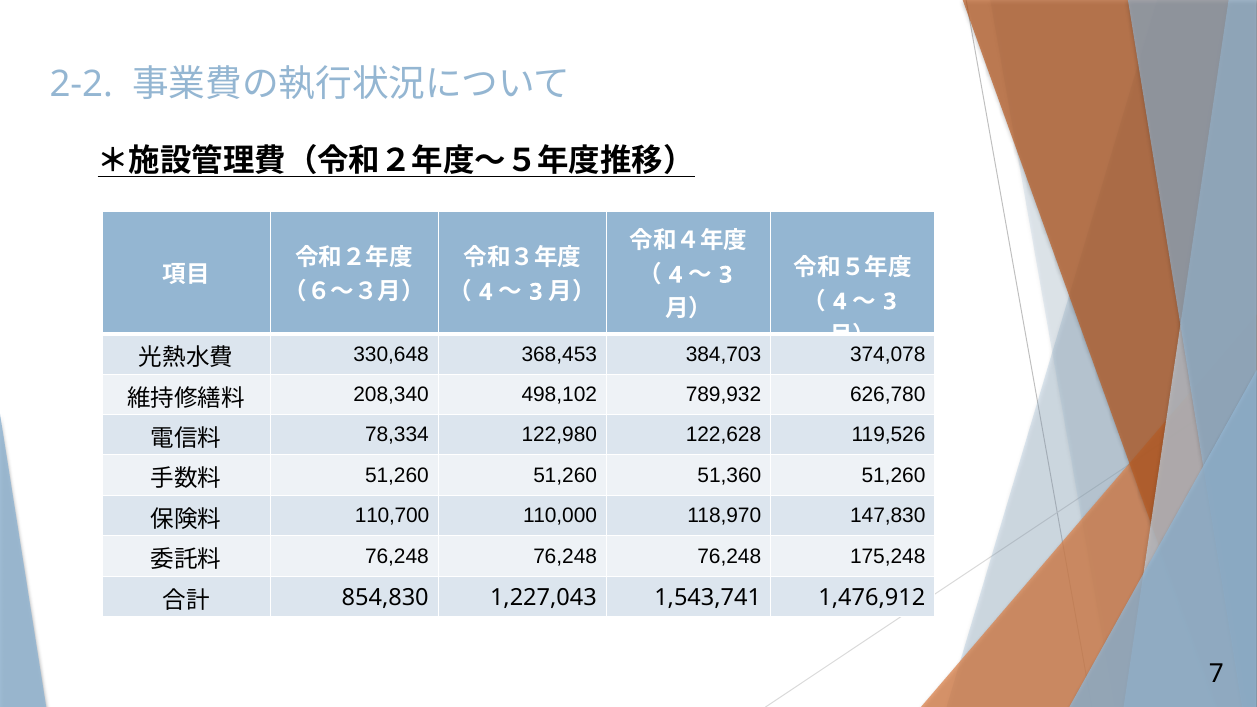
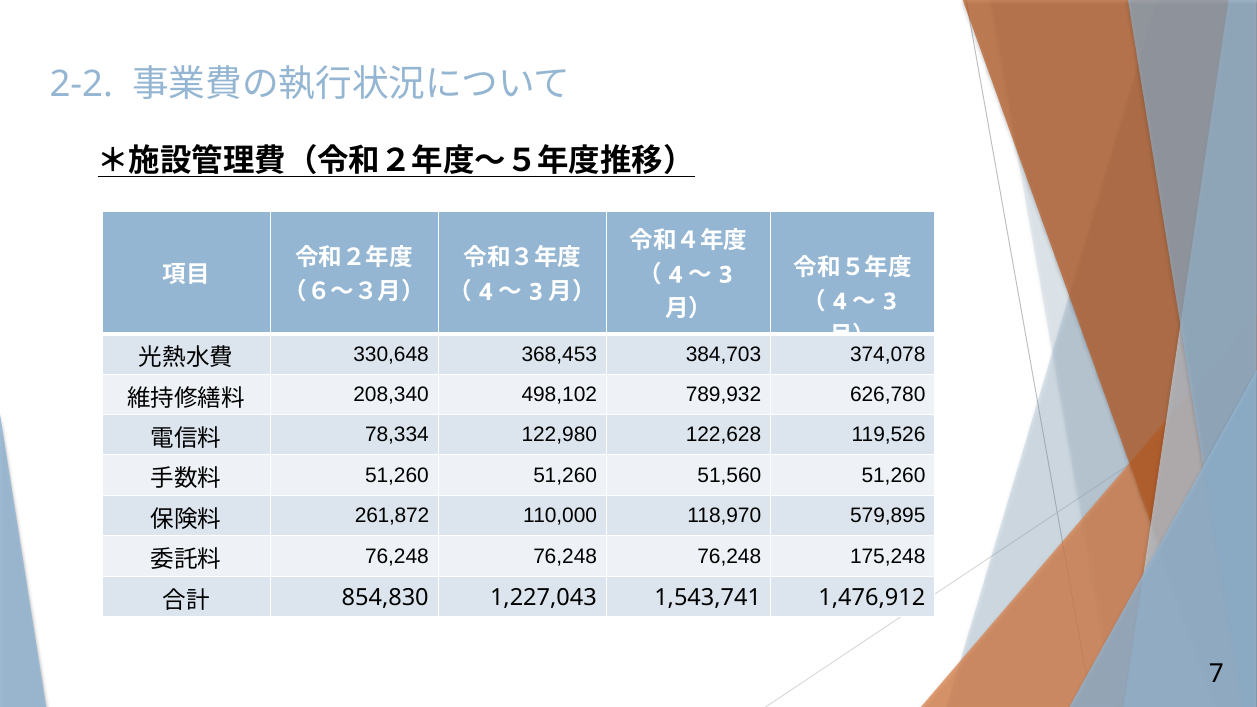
51,360: 51,360 -> 51,560 (729, 475)
110,700: 110,700 -> 261,872 (392, 516)
147,830: 147,830 -> 579,895 (888, 516)
